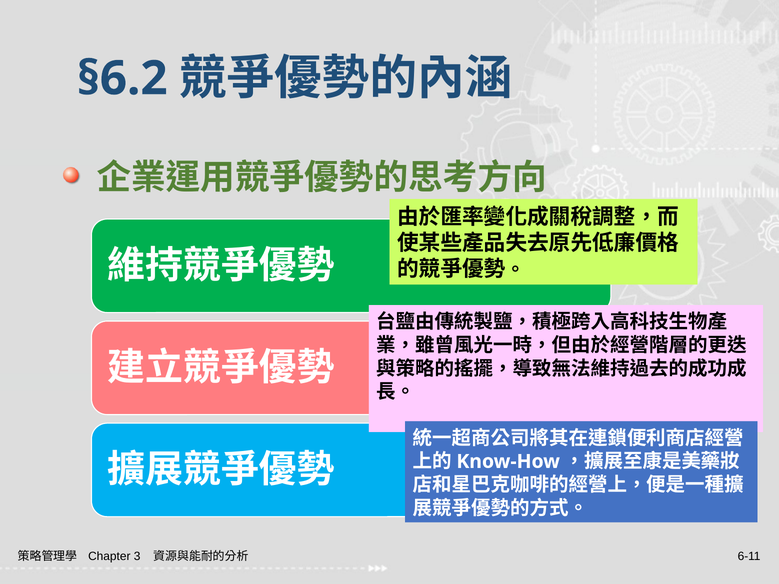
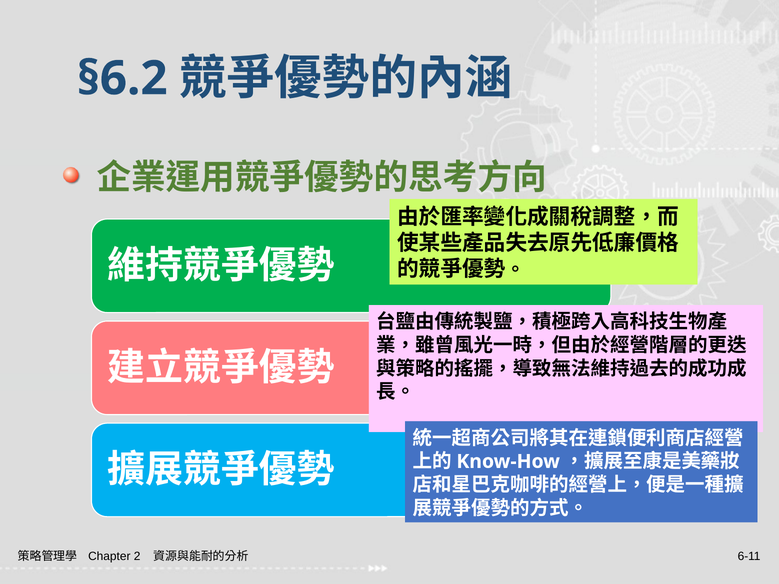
3: 3 -> 2 (137, 557)
